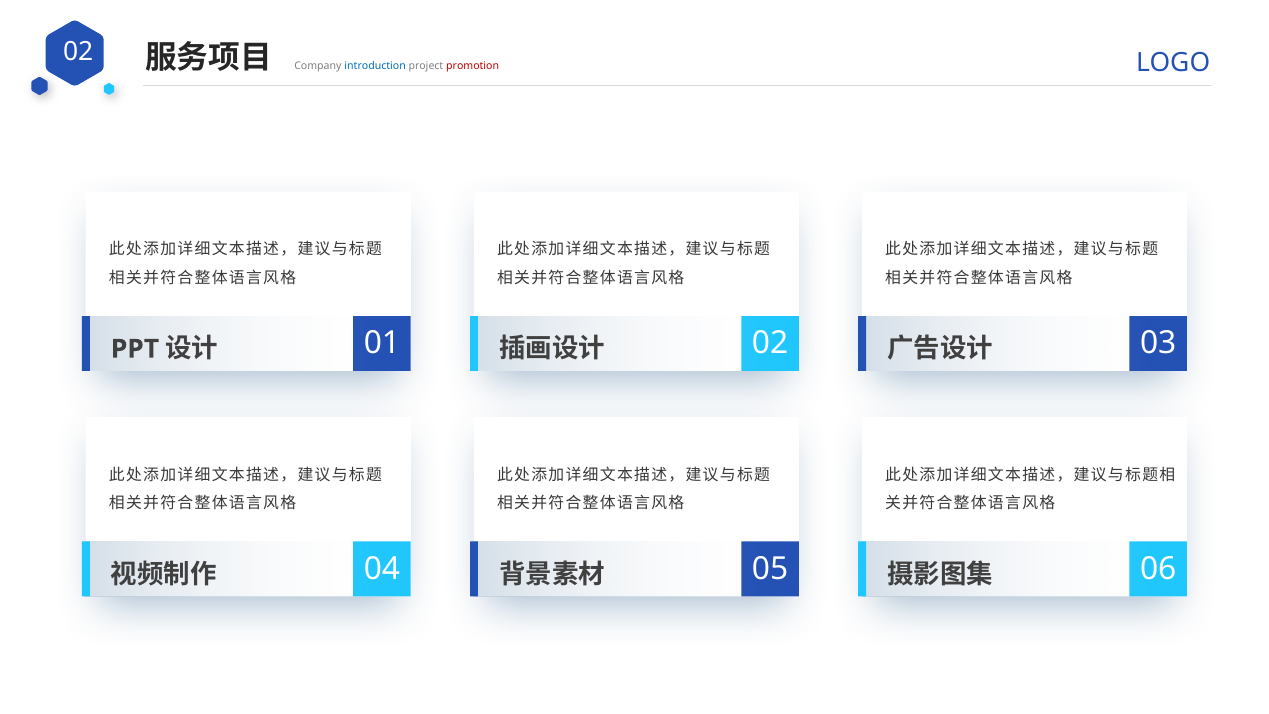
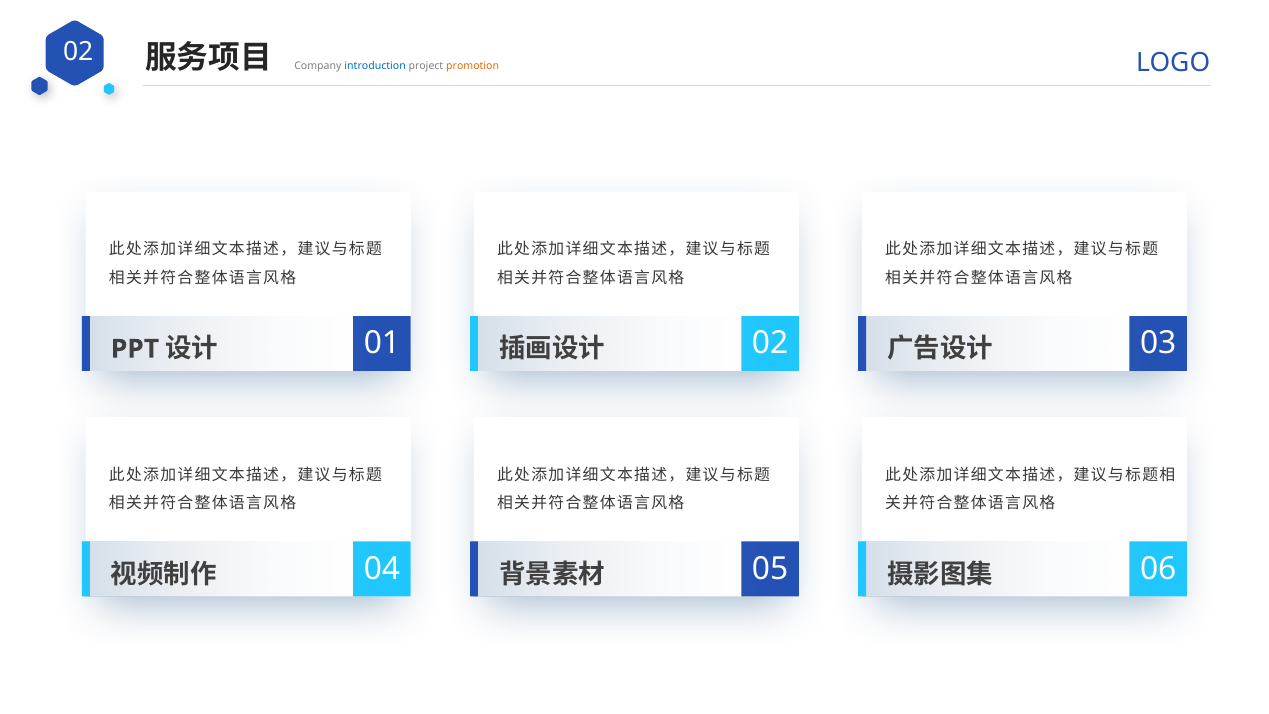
promotion colour: red -> orange (473, 66)
